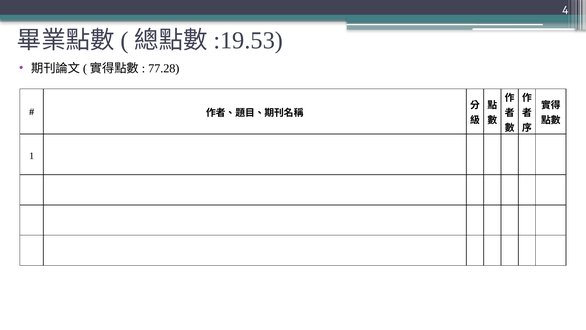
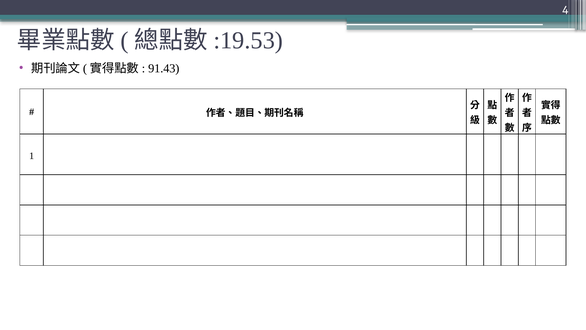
77.28: 77.28 -> 91.43 (164, 68)
